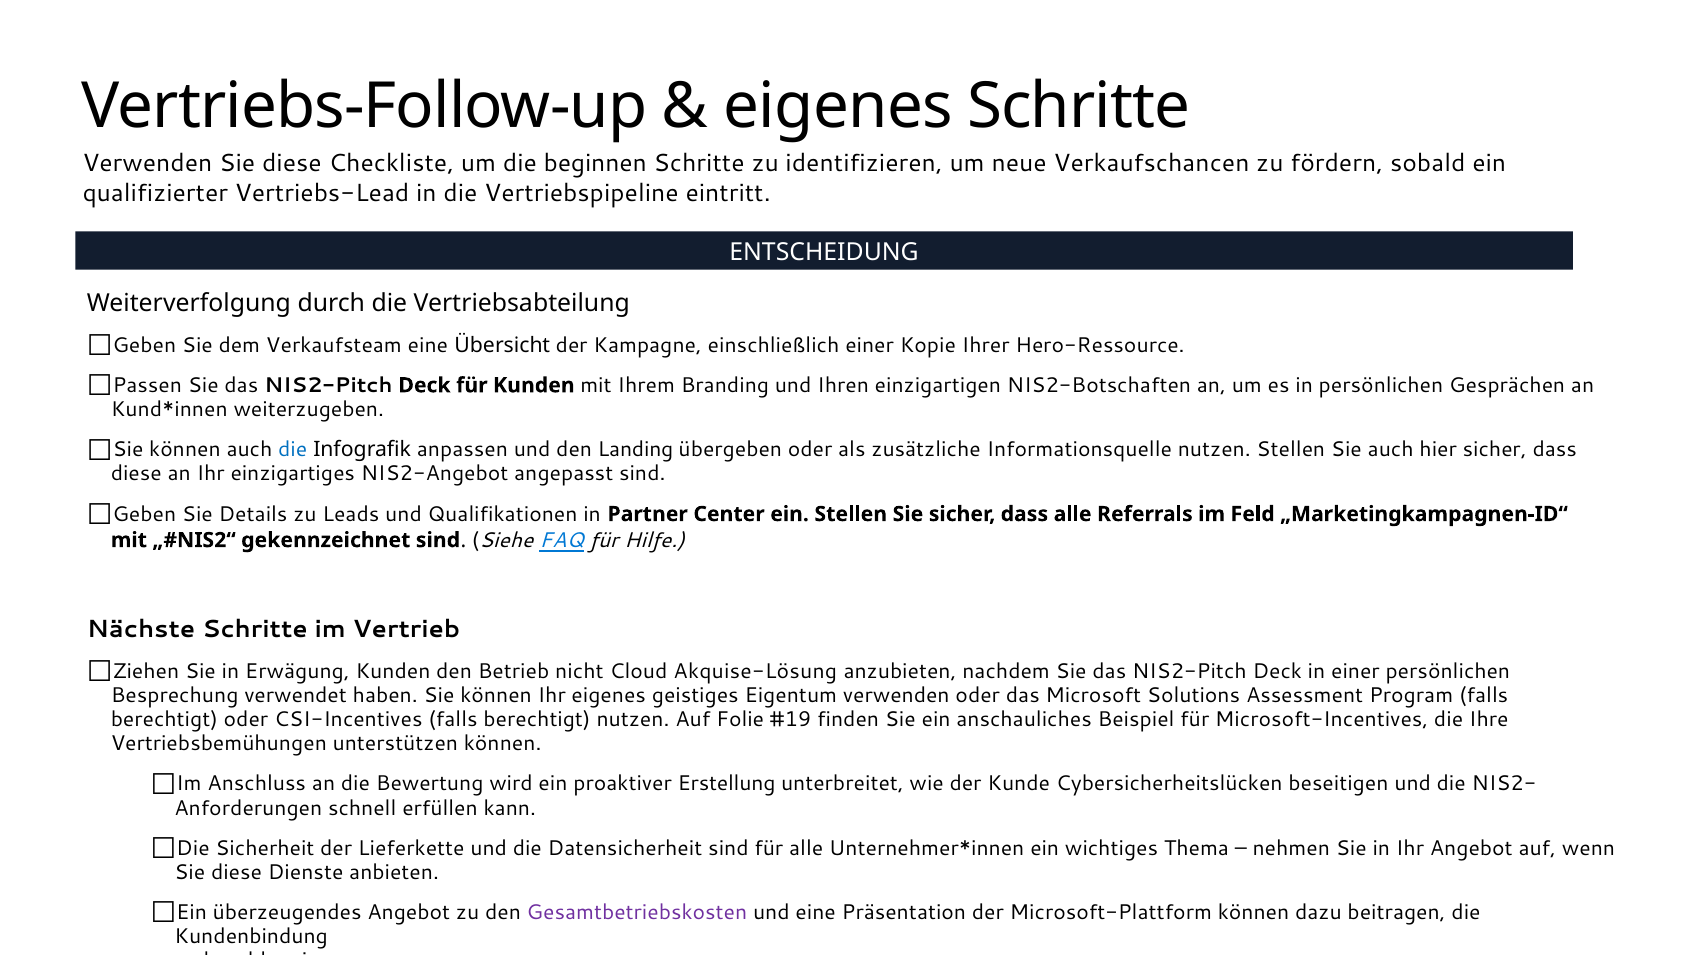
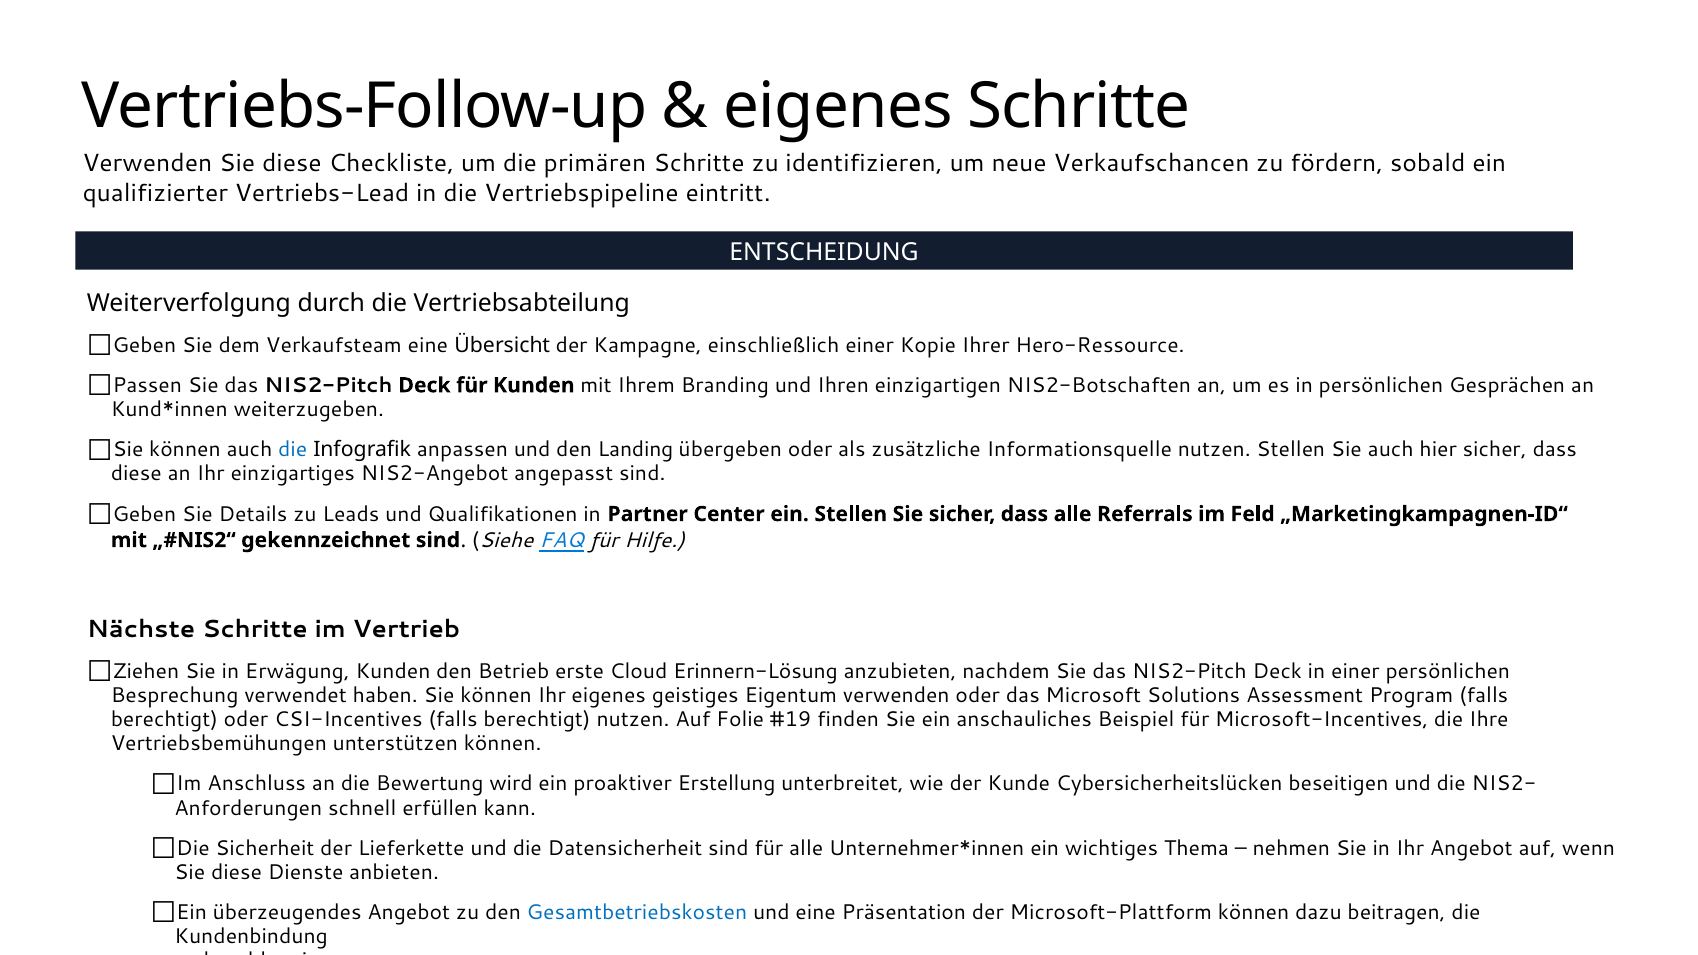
beginnen: beginnen -> primären (595, 164)
nicht: nicht -> erste (580, 671)
Akquise-Lösung: Akquise-Lösung -> Erinnern-Lösung (756, 671)
Gesamtbetriebskosten colour: purple -> blue (637, 913)
